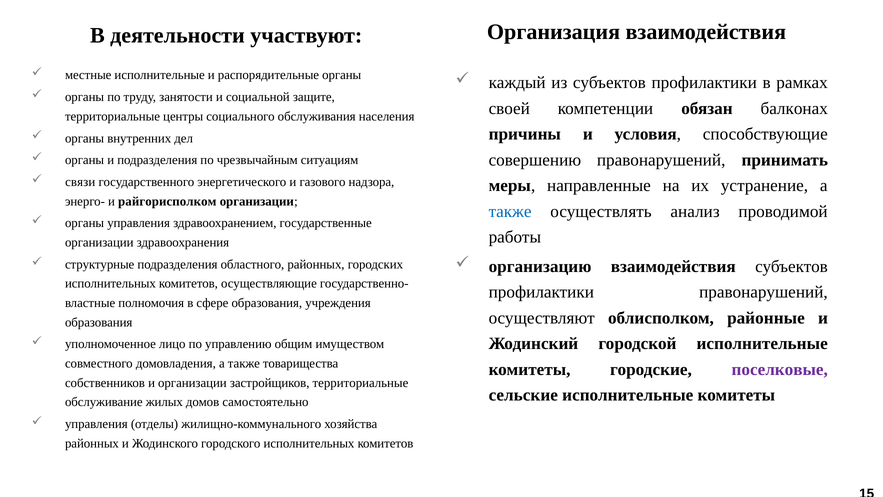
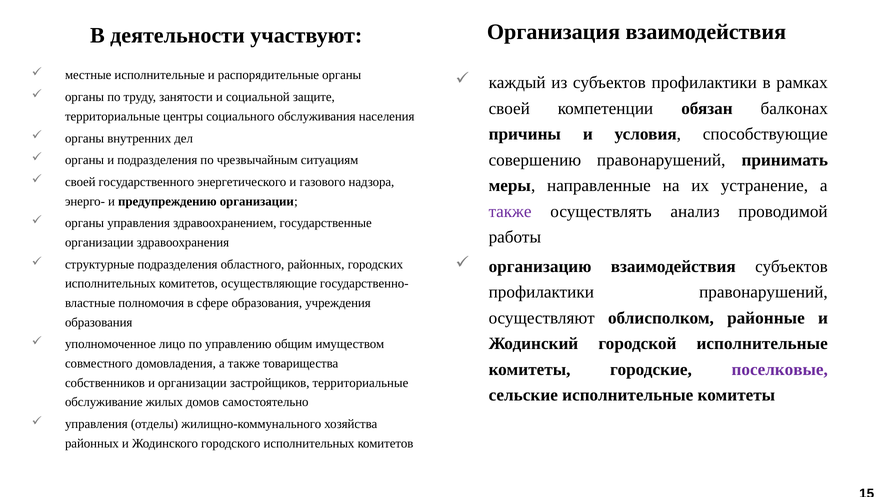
связи: связи -> своей (80, 182)
райгорисполком: райгорисполком -> предупреждению (167, 201)
также colour: blue -> purple (510, 211)
